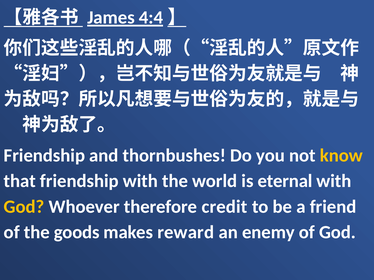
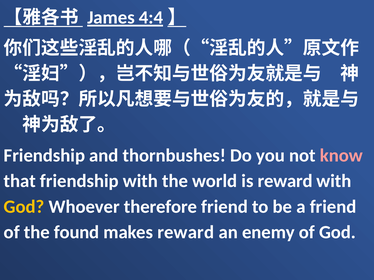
know colour: yellow -> pink (341, 156)
is eternal: eternal -> reward (285, 181)
therefore credit: credit -> friend (225, 207)
goods: goods -> found (77, 233)
